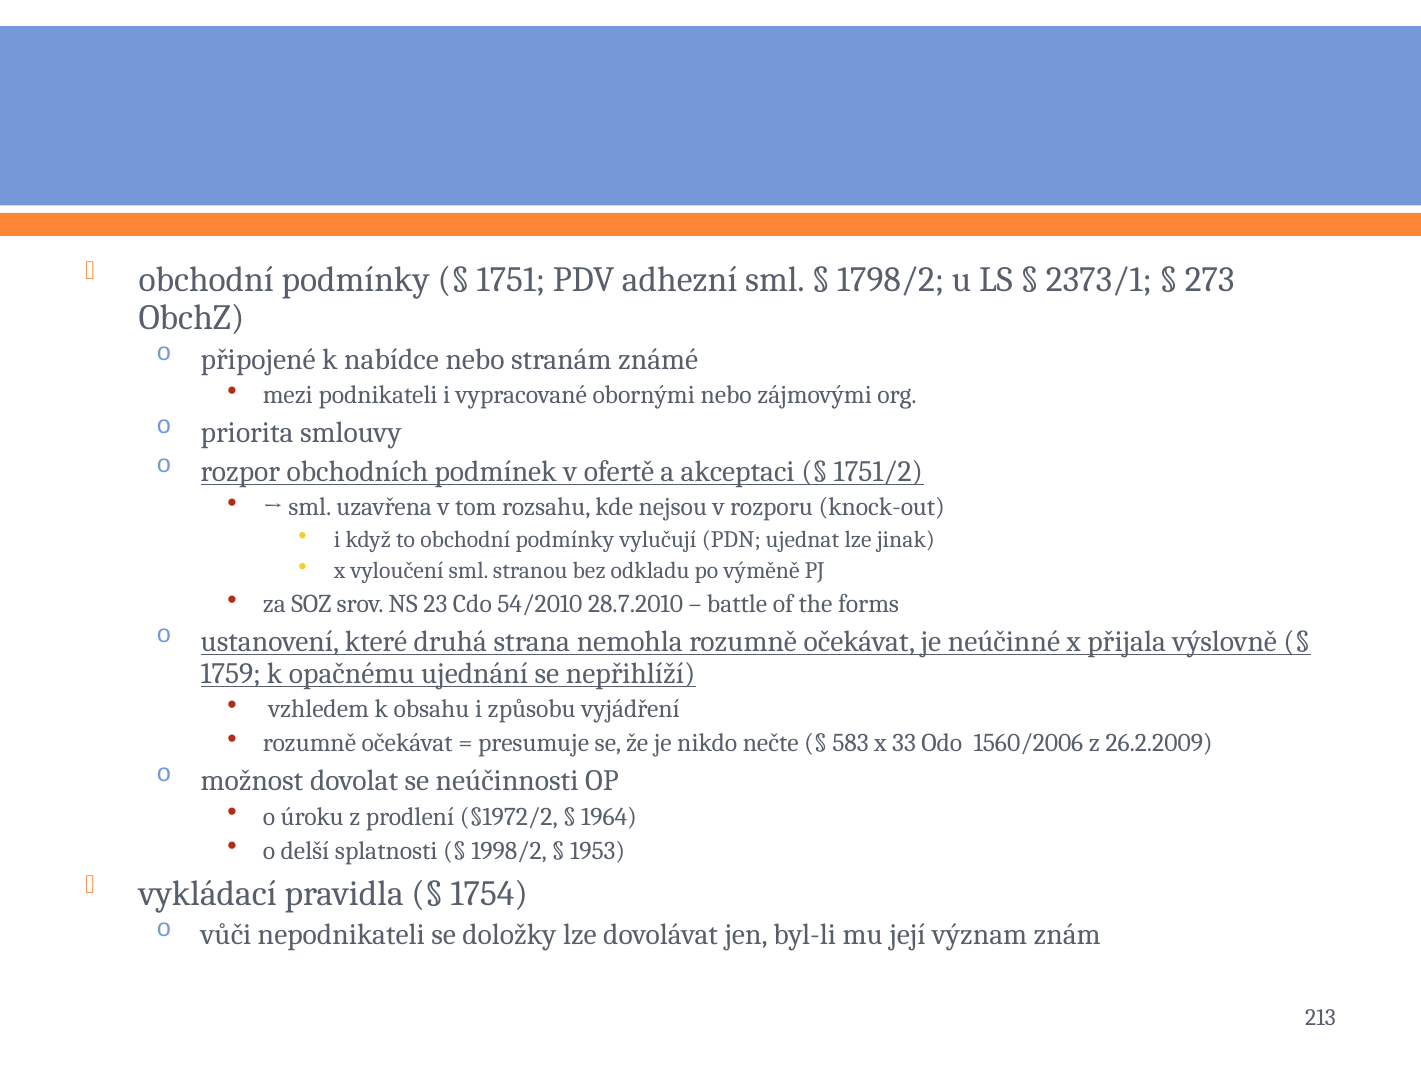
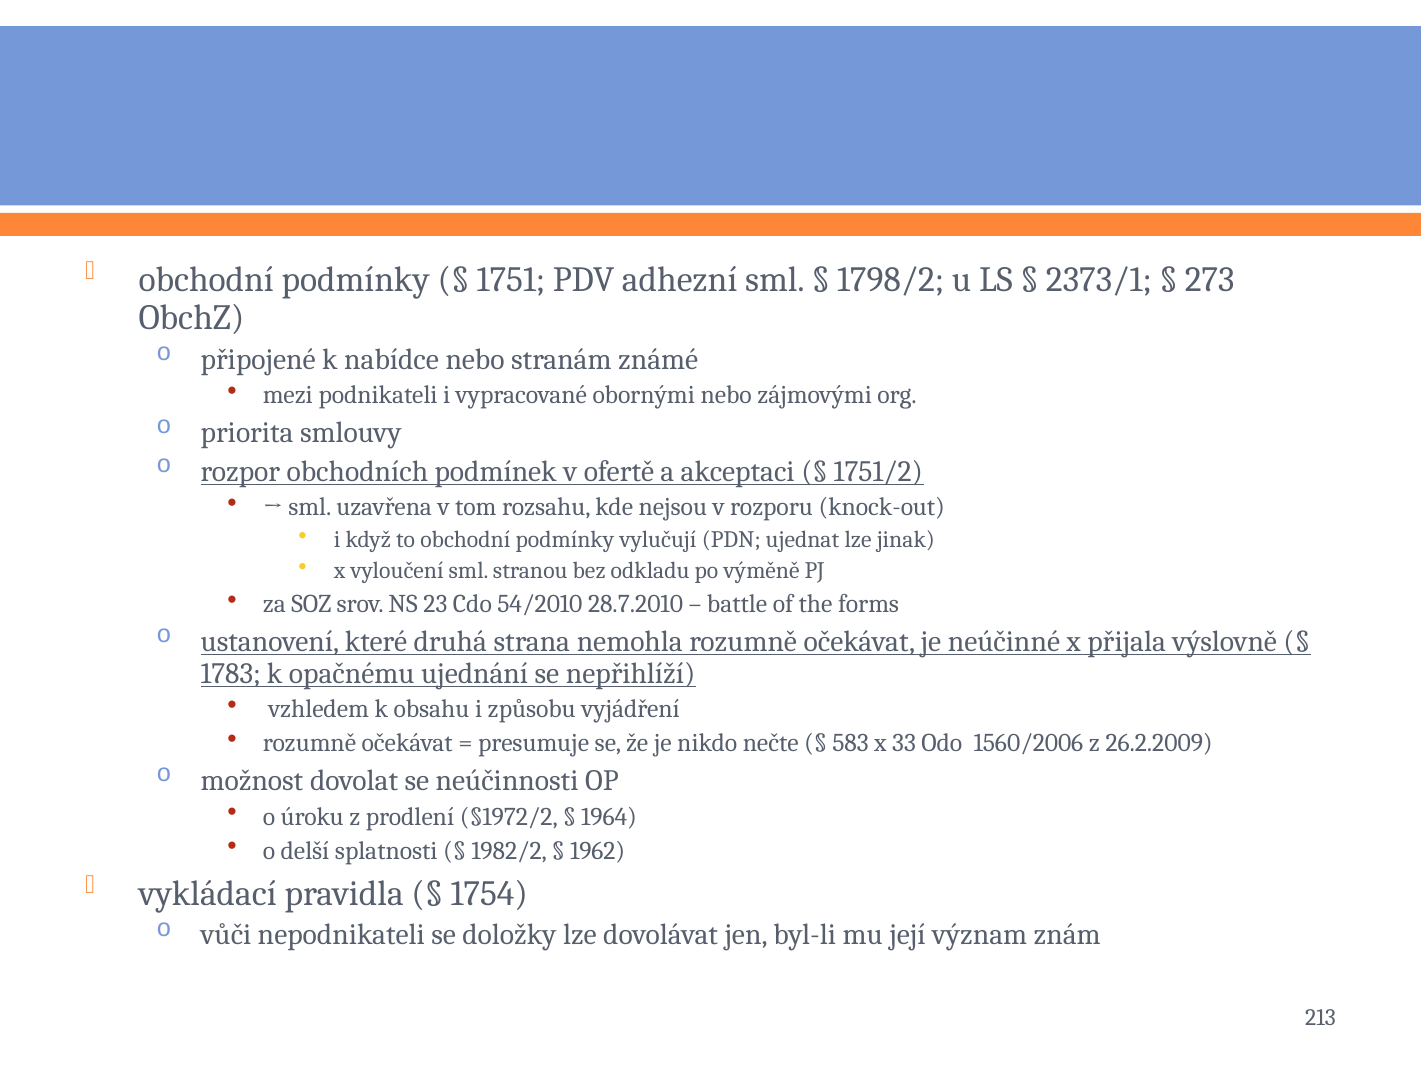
1759: 1759 -> 1783 (231, 673)
1998/2: 1998/2 -> 1982/2 (509, 851)
1953: 1953 -> 1962 (598, 851)
